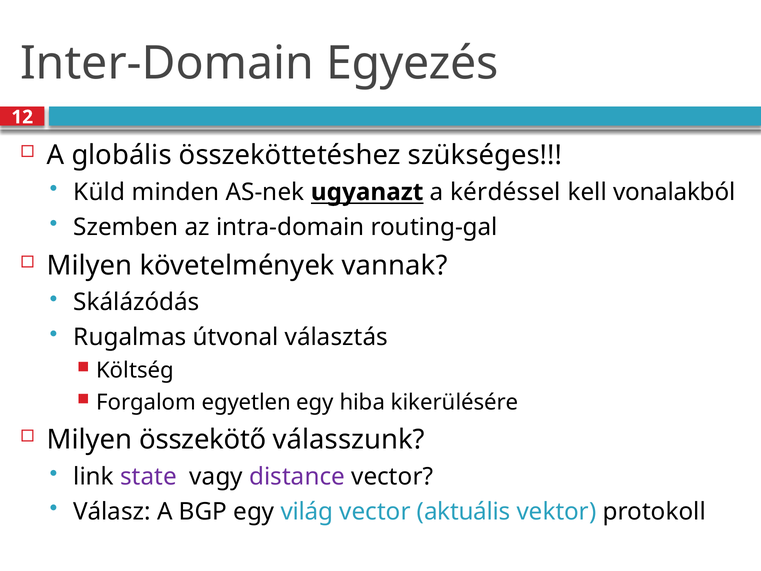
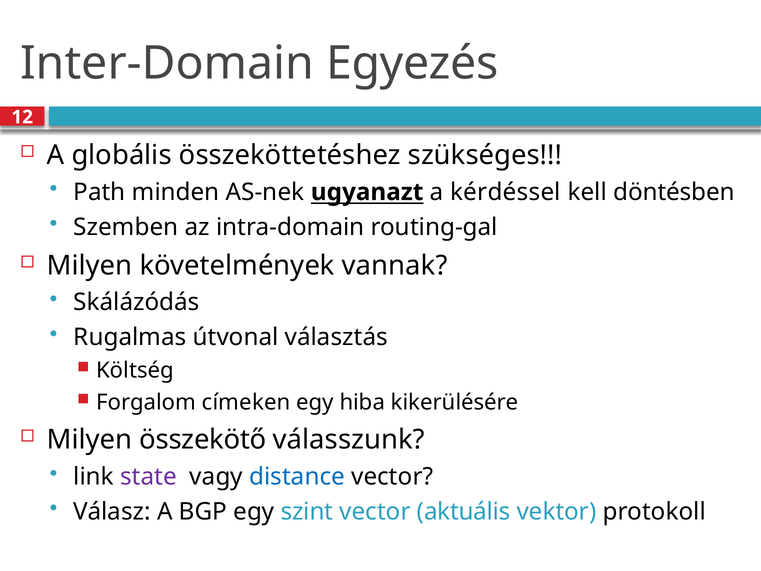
Küld: Küld -> Path (99, 192)
vonalakból: vonalakból -> döntésben (674, 192)
egyetlen: egyetlen -> címeken (246, 402)
distance colour: purple -> blue (297, 476)
világ: világ -> szint (307, 511)
